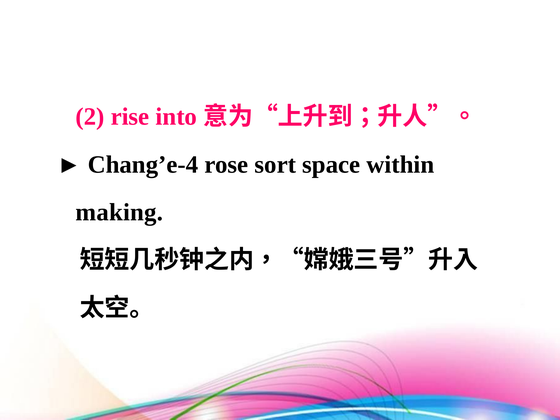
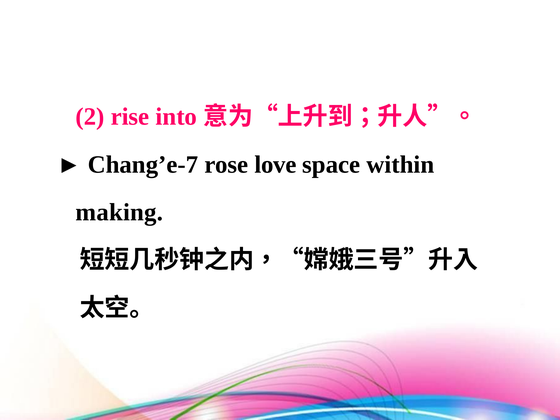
Chang’e-4: Chang’e-4 -> Chang’e-7 (143, 164)
sort: sort -> love (275, 164)
